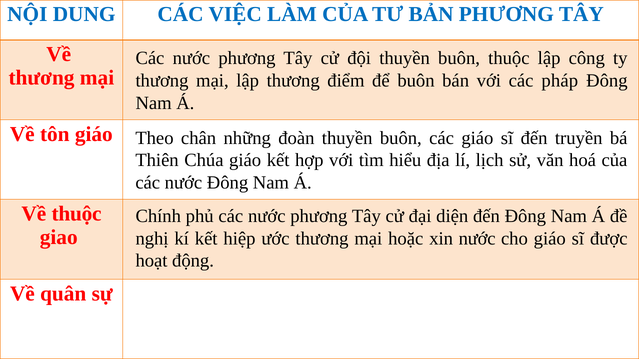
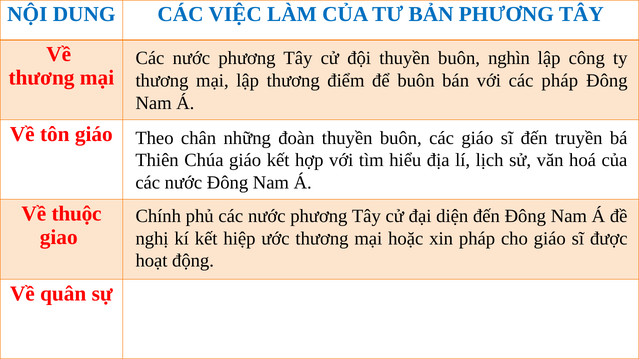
buôn thuộc: thuộc -> nghìn (509, 58)
xin nước: nước -> pháp (477, 239)
